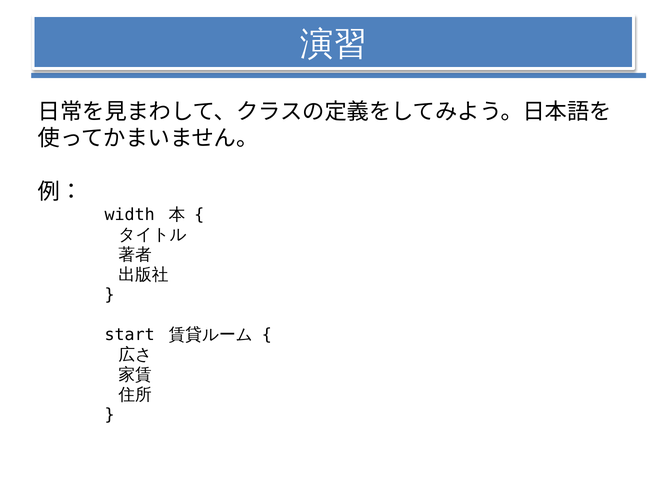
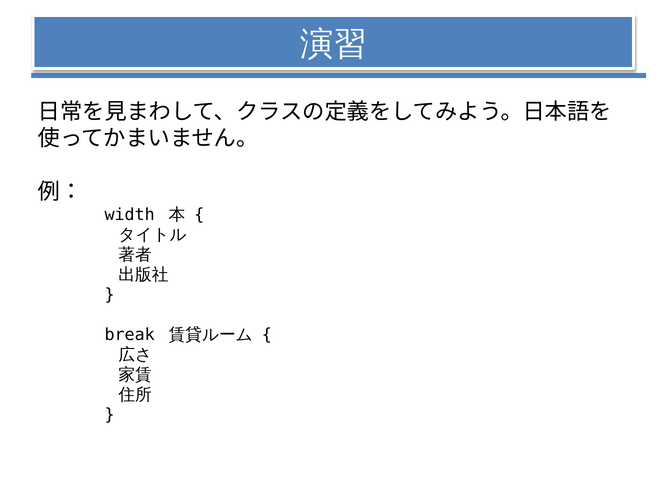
start: start -> break (130, 335)
